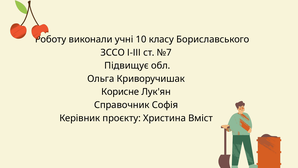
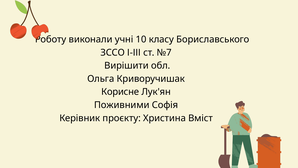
Підвищує: Підвищує -> Вирішити (127, 66)
Справочник: Справочник -> Поживними (122, 105)
